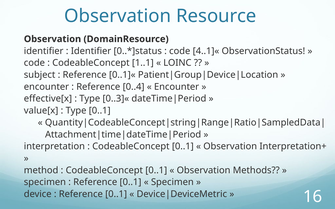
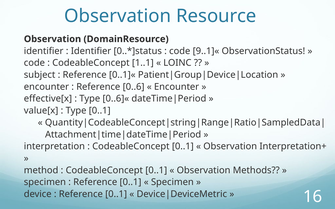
4..1]«: 4..1]« -> 9..1]« (206, 51)
0..4: 0..4 -> 0..6 (134, 87)
0..3]«: 0..3]« -> 0..6]« (116, 99)
